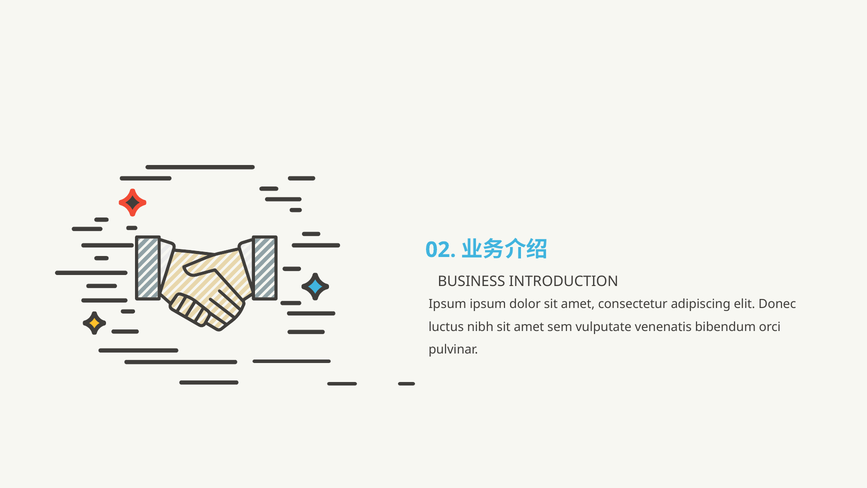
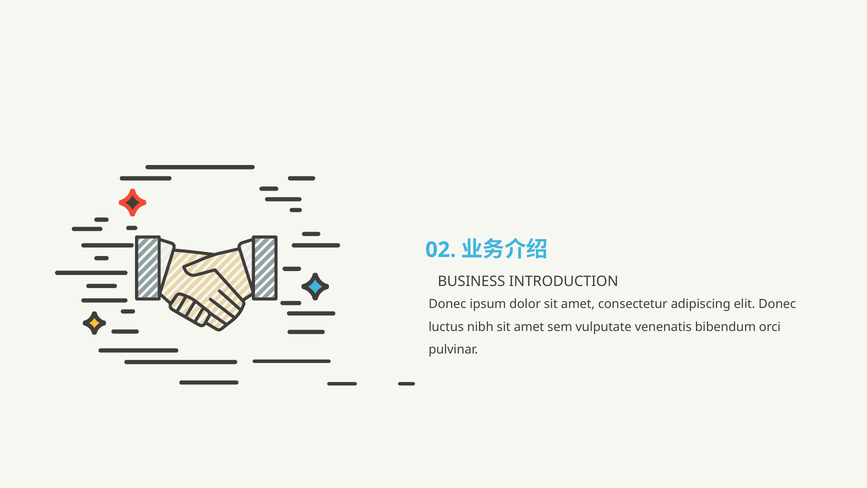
Ipsum: Ipsum -> Donec (447, 304)
